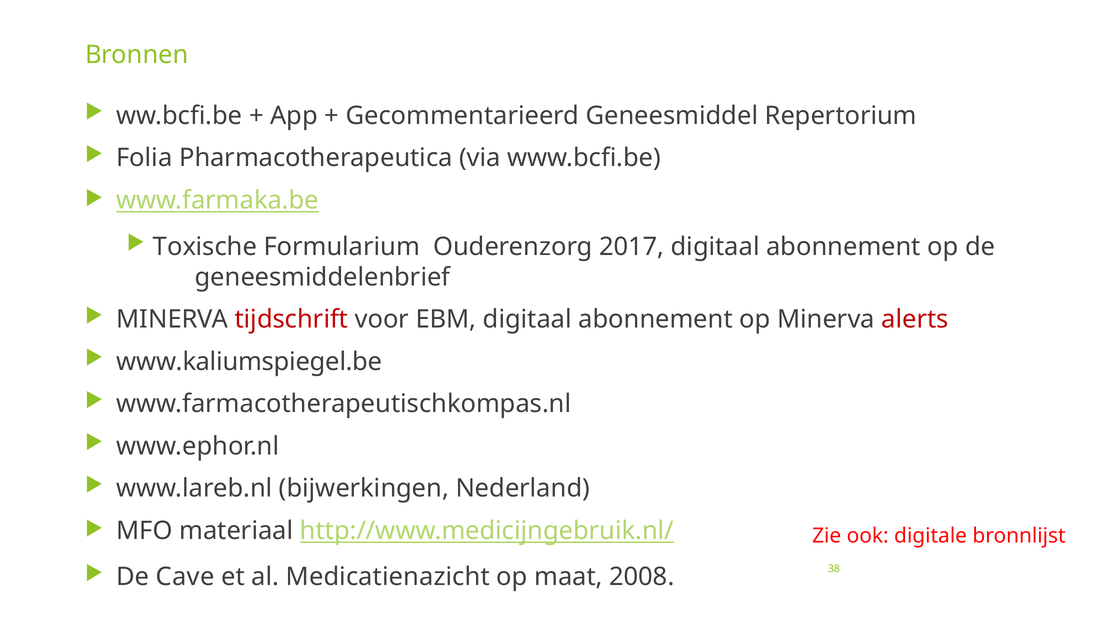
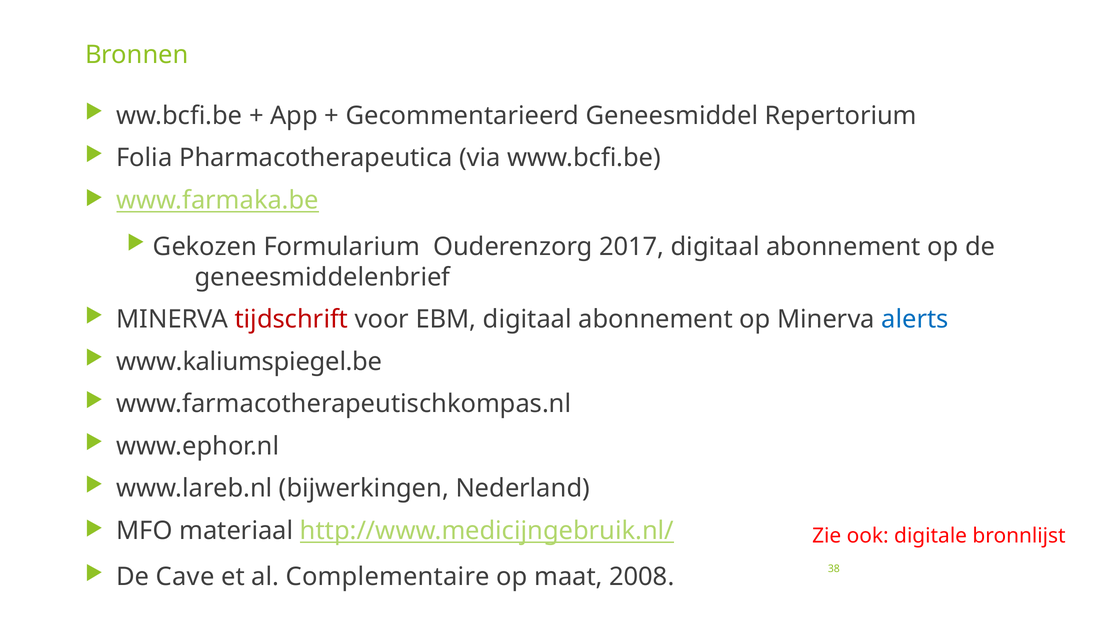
Toxische: Toxische -> Gekozen (205, 247)
alerts colour: red -> blue (915, 320)
Medicatienazicht: Medicatienazicht -> Complementaire (388, 577)
